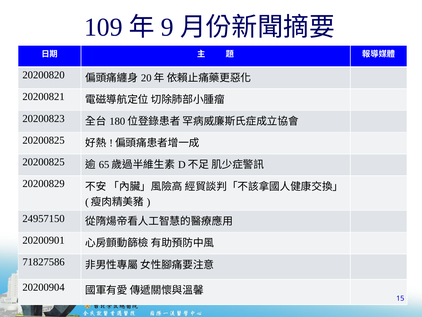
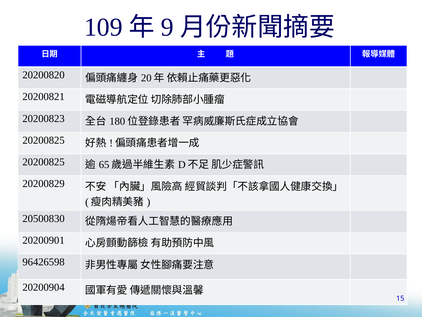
24957150: 24957150 -> 20500830 (44, 218)
71827586: 71827586 -> 96426598 (44, 262)
